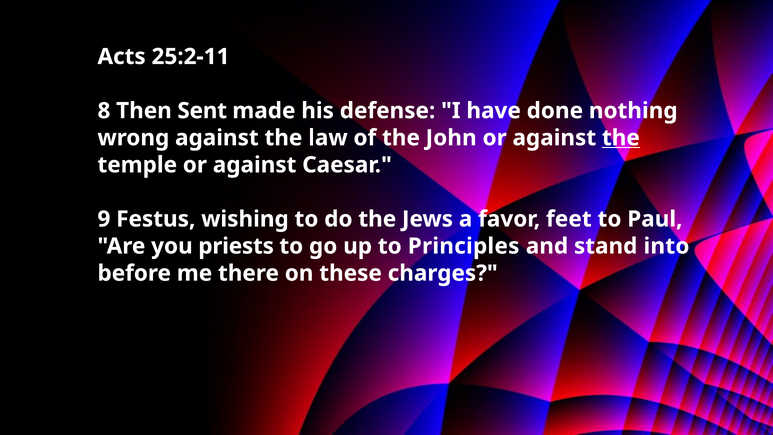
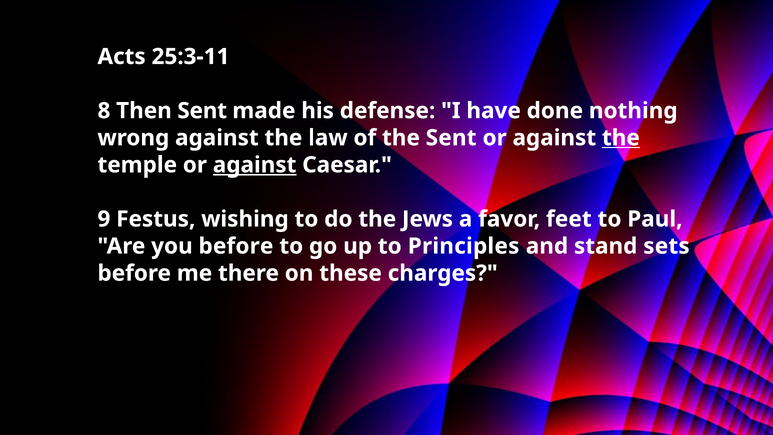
25:2-11: 25:2-11 -> 25:3-11 (191, 57)
the John: John -> Sent (451, 138)
against underline: none -> present (255, 165)
you priests: priests -> before (236, 246)
into: into -> sets (666, 246)
